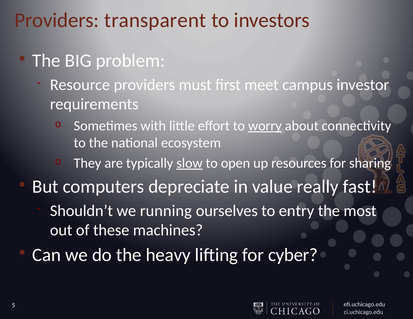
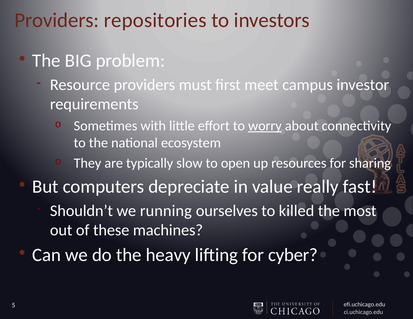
transparent: transparent -> repositories (155, 20)
slow underline: present -> none (189, 163)
entry: entry -> killed (297, 211)
